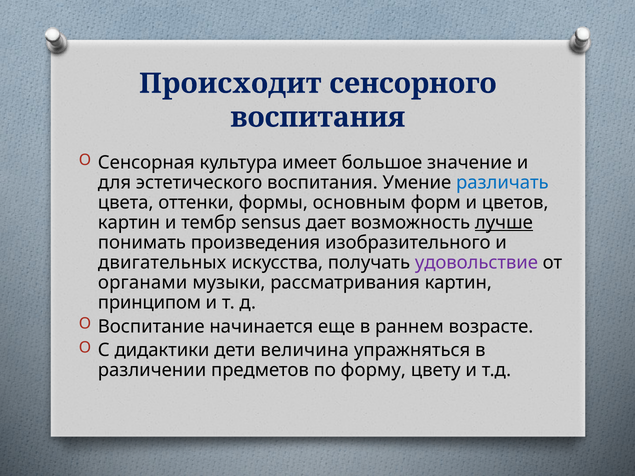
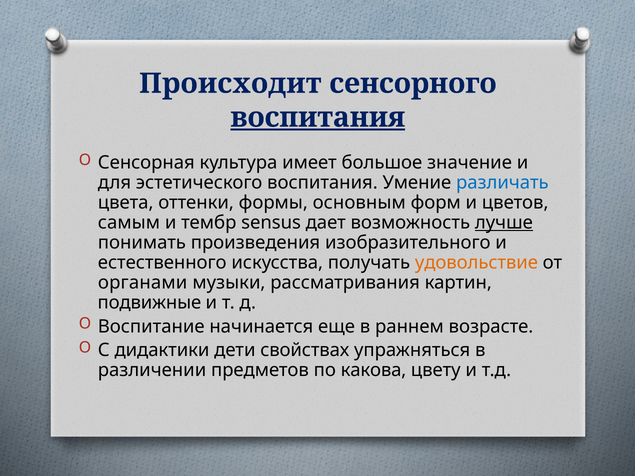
воспитания underline: none -> present (318, 117)
картин: картин -> самым (129, 223)
двигательных: двигательных -> естественного (162, 263)
удовольствие colour: purple -> orange (476, 263)
принципом: принципом -> подвижные (149, 303)
величина: величина -> свойствах (305, 350)
форму: форму -> какова (373, 370)
